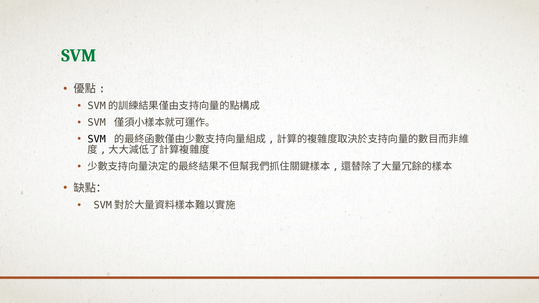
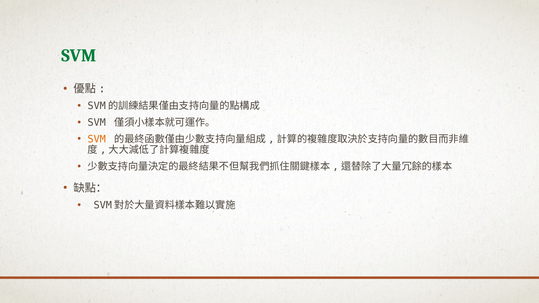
SVM colour: black -> orange (97, 139)
